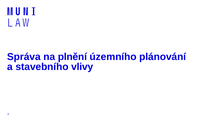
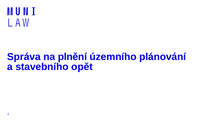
vlivy: vlivy -> opět (82, 67)
